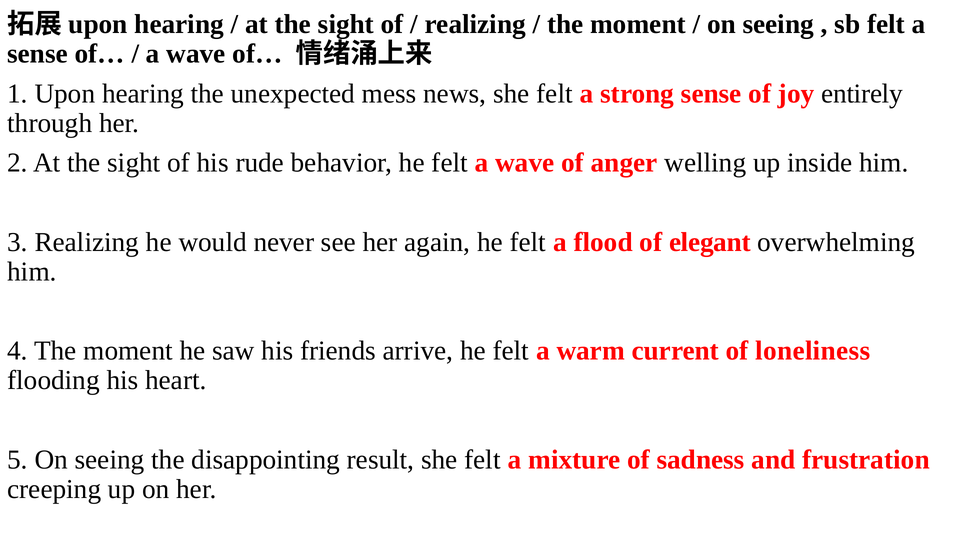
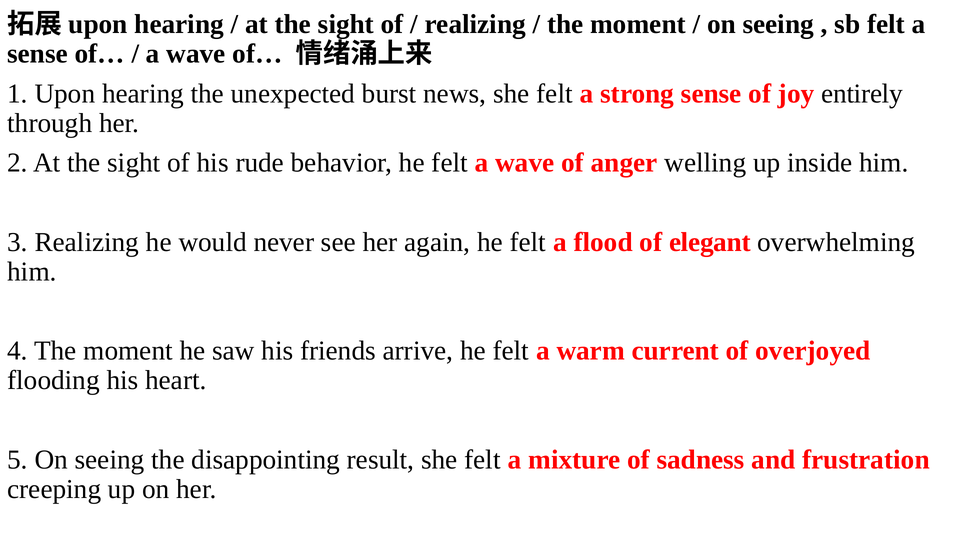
mess: mess -> burst (389, 94)
loneliness: loneliness -> overjoyed (813, 351)
